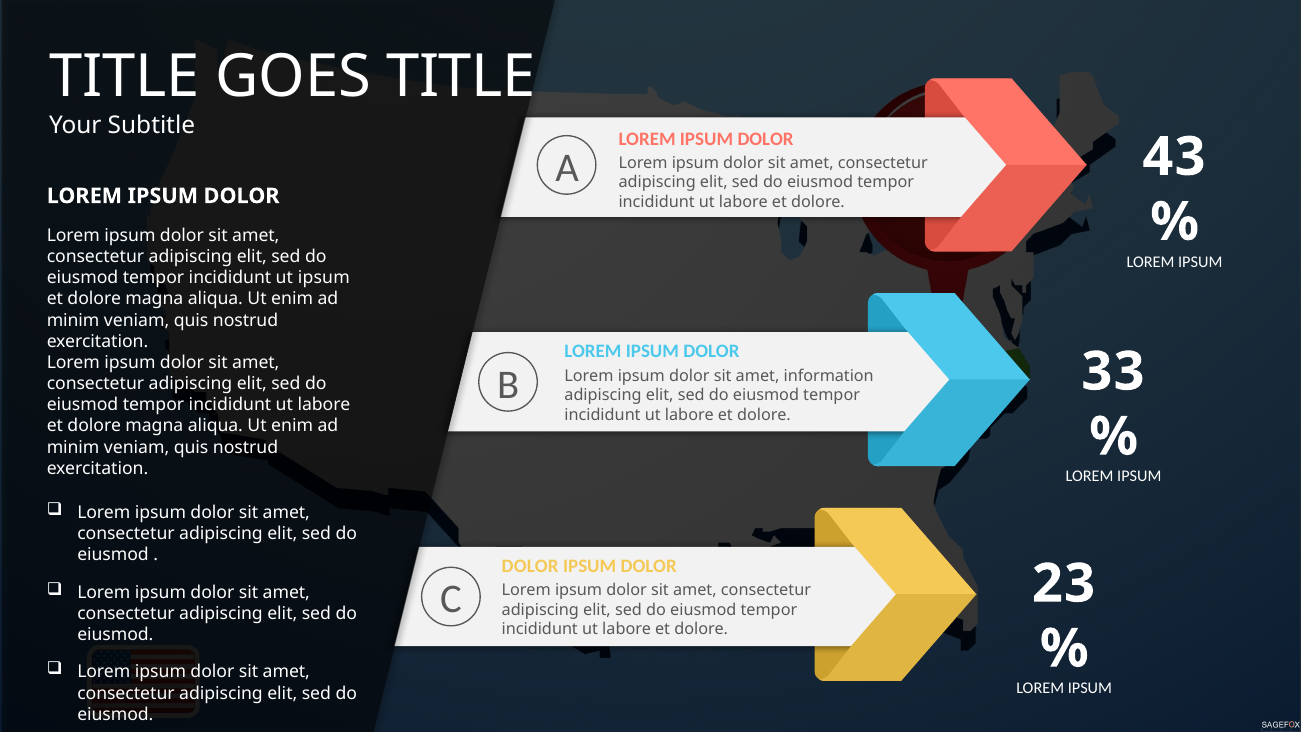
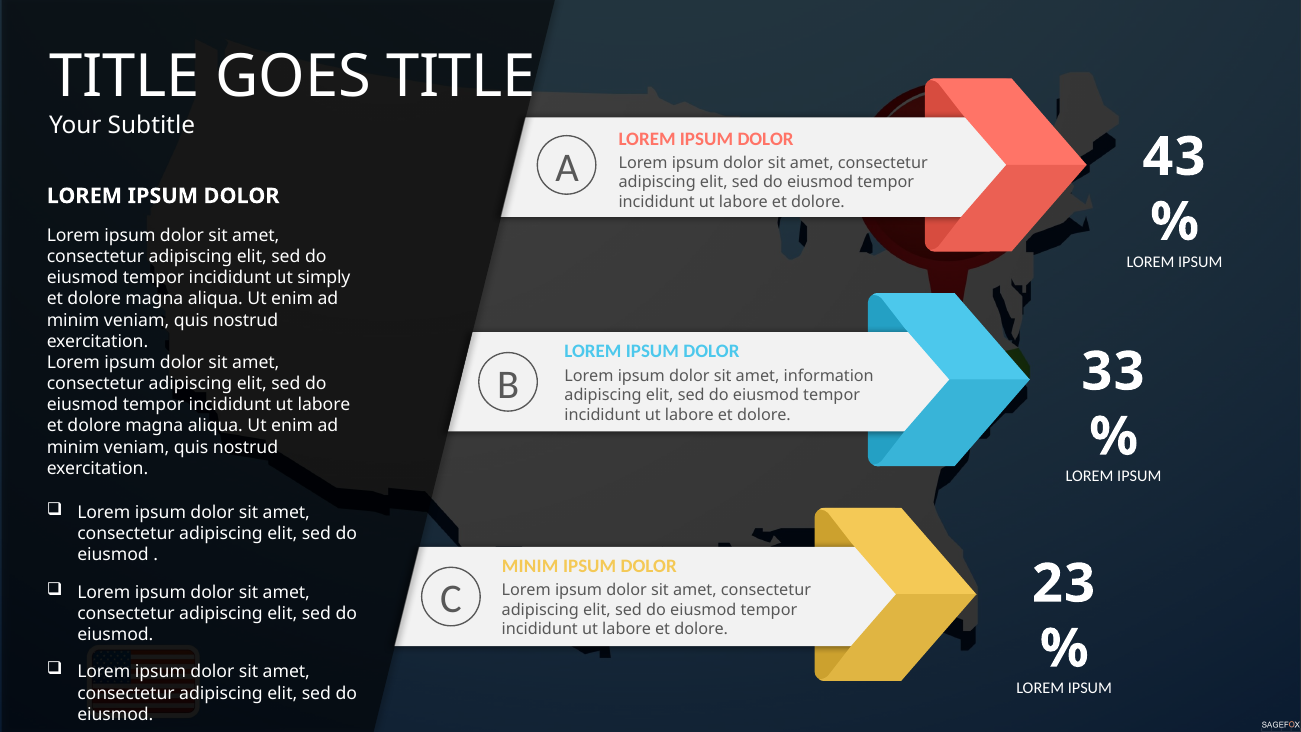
ut ipsum: ipsum -> simply (324, 278)
DOLOR: DOLOR -> MINIM (530, 566)
